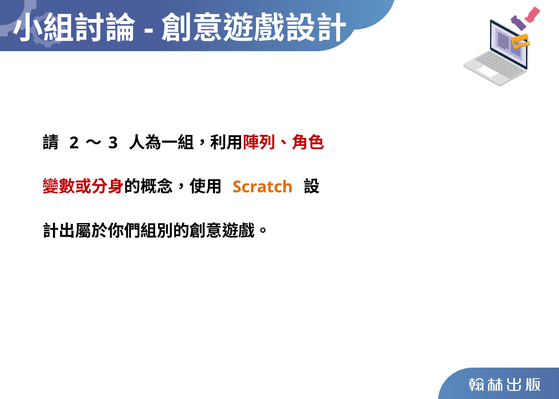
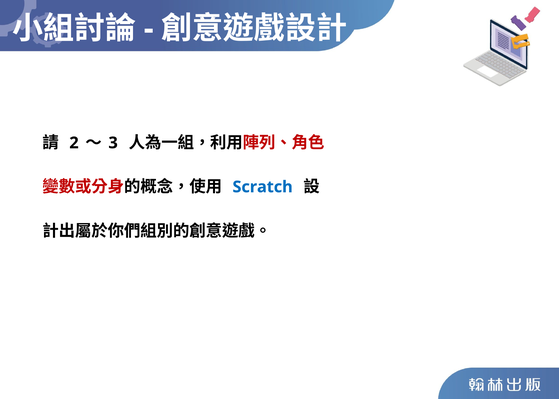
Scratch colour: orange -> blue (263, 187)
